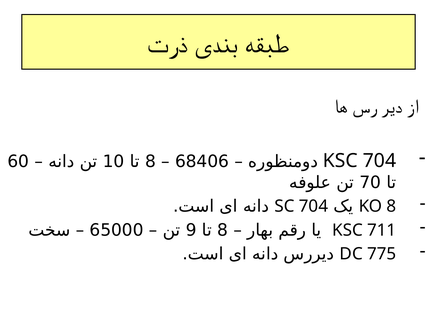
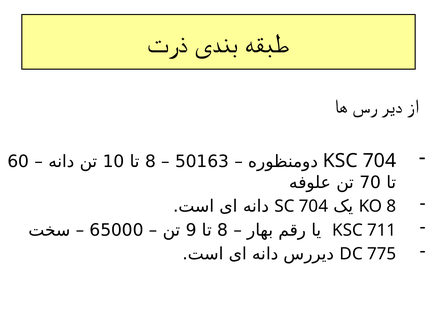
68406: 68406 -> 50163 (202, 161)
